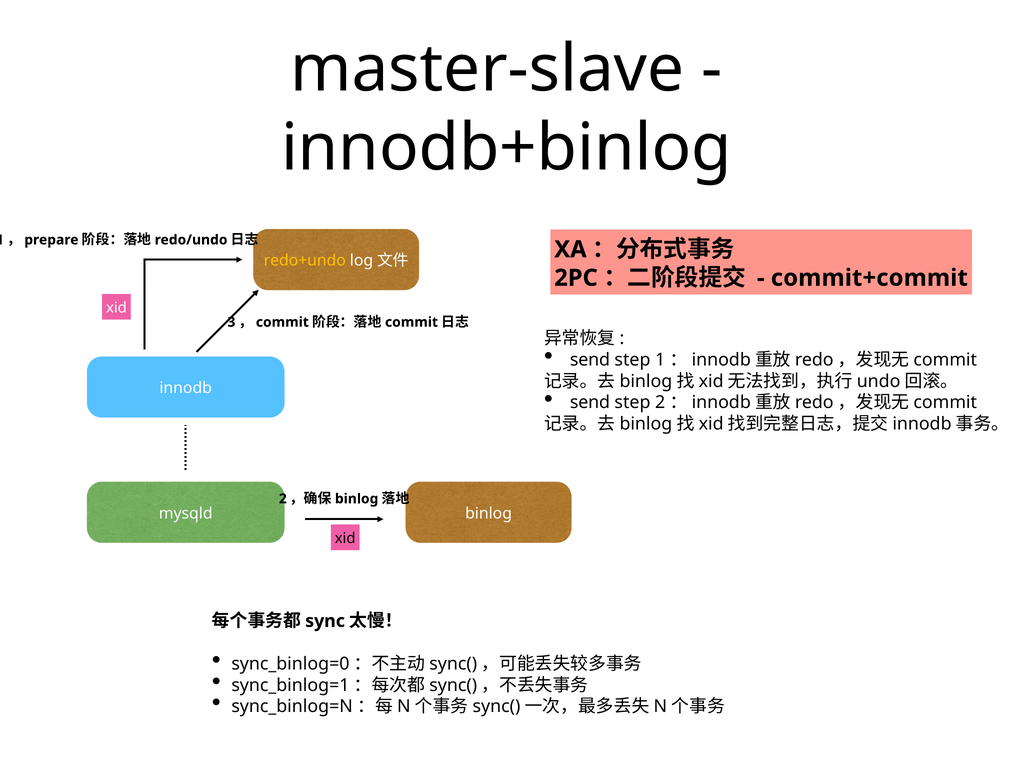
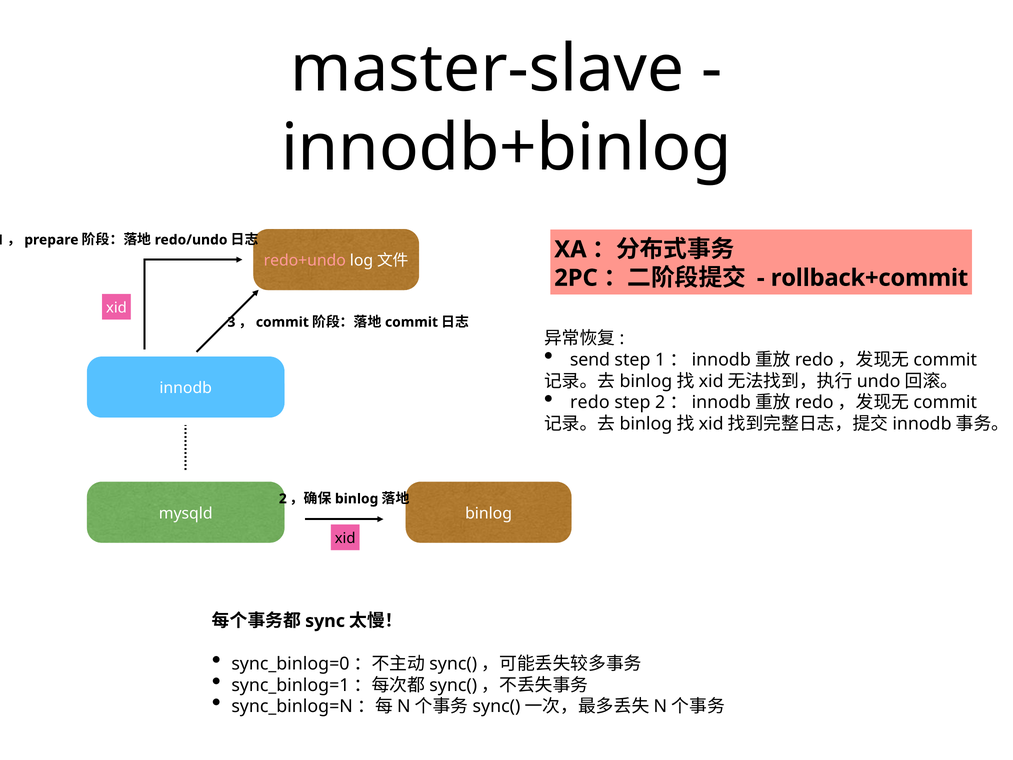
redo+undo colour: yellow -> pink (305, 261)
commit+commit: commit+commit -> rollback+commit (869, 278)
send: send -> redo (590, 402)
